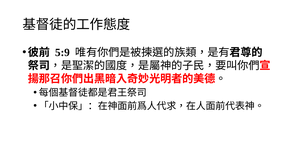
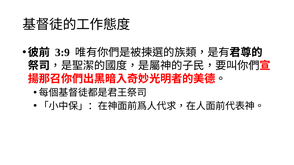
5:9: 5:9 -> 3:9 (62, 53)
